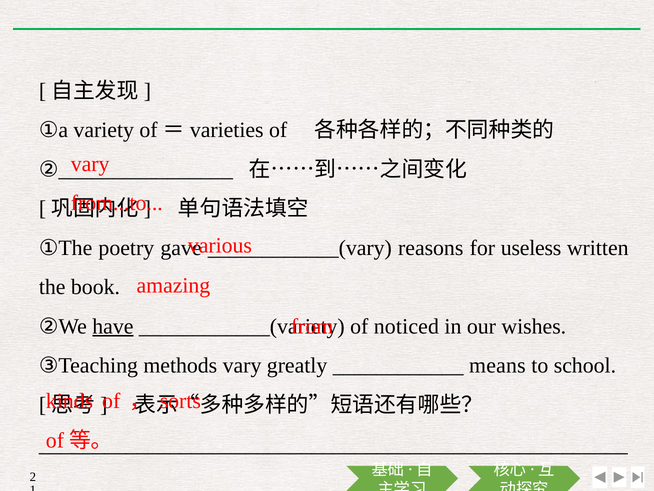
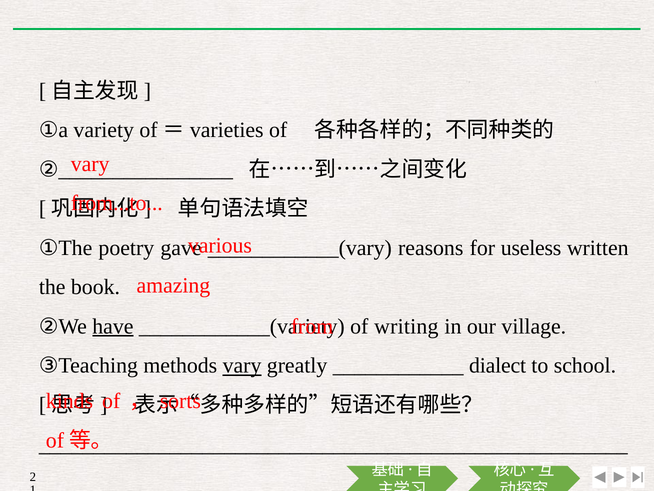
noticed: noticed -> writing (406, 326)
wishes: wishes -> village (534, 326)
vary underline: none -> present (242, 365)
means: means -> dialect (498, 365)
